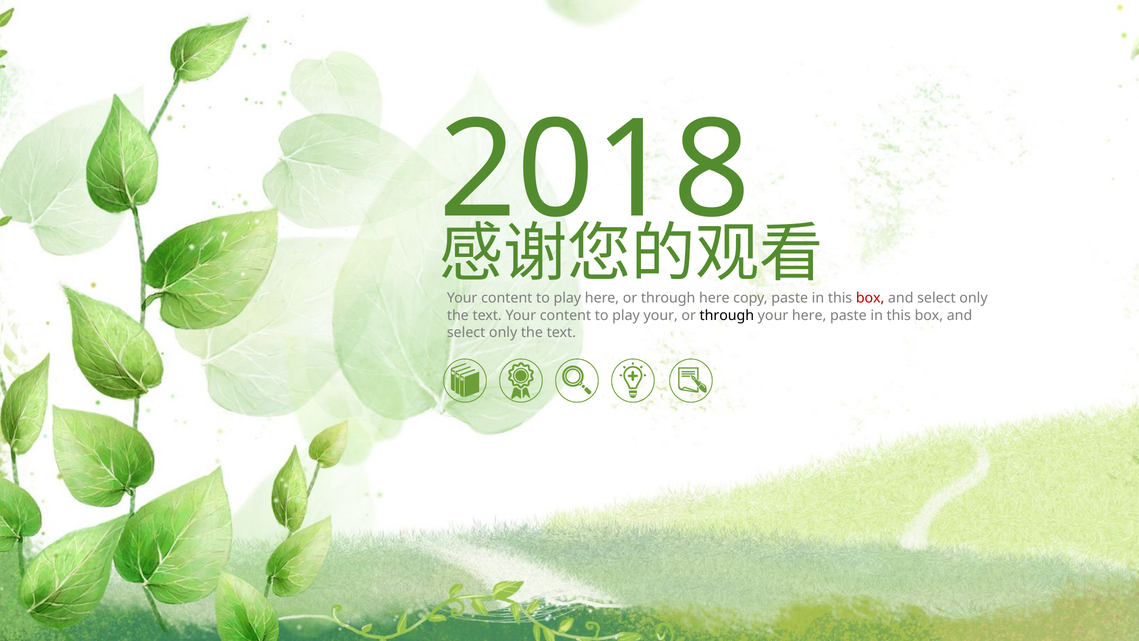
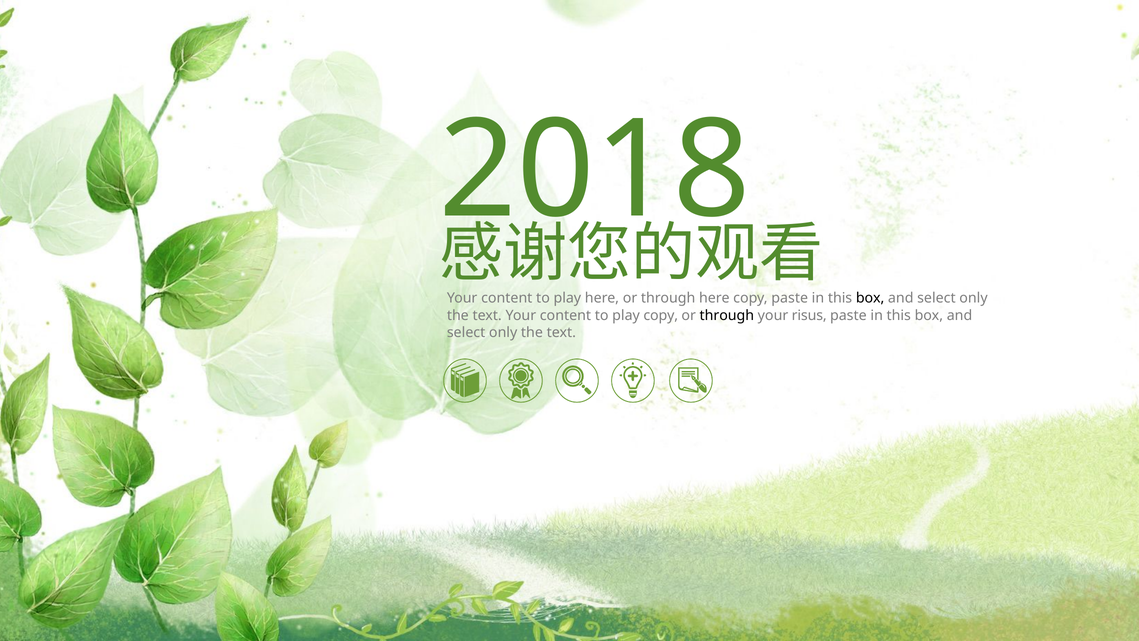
box colour: red -> black (870, 298)
play your: your -> copy (661, 315)
your here: here -> risus (809, 315)
